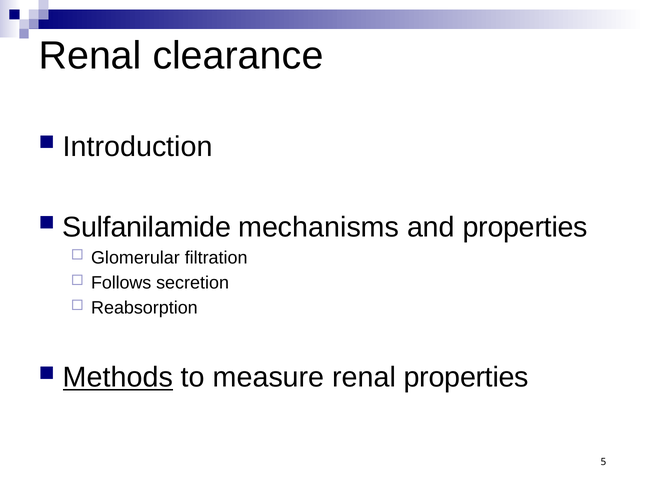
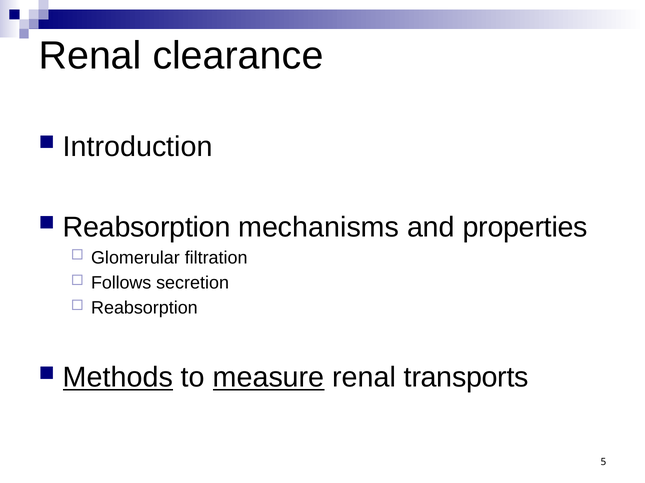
Sulfanilamide: Sulfanilamide -> Reabsorption (147, 227)
measure underline: none -> present (269, 378)
renal properties: properties -> transports (466, 378)
